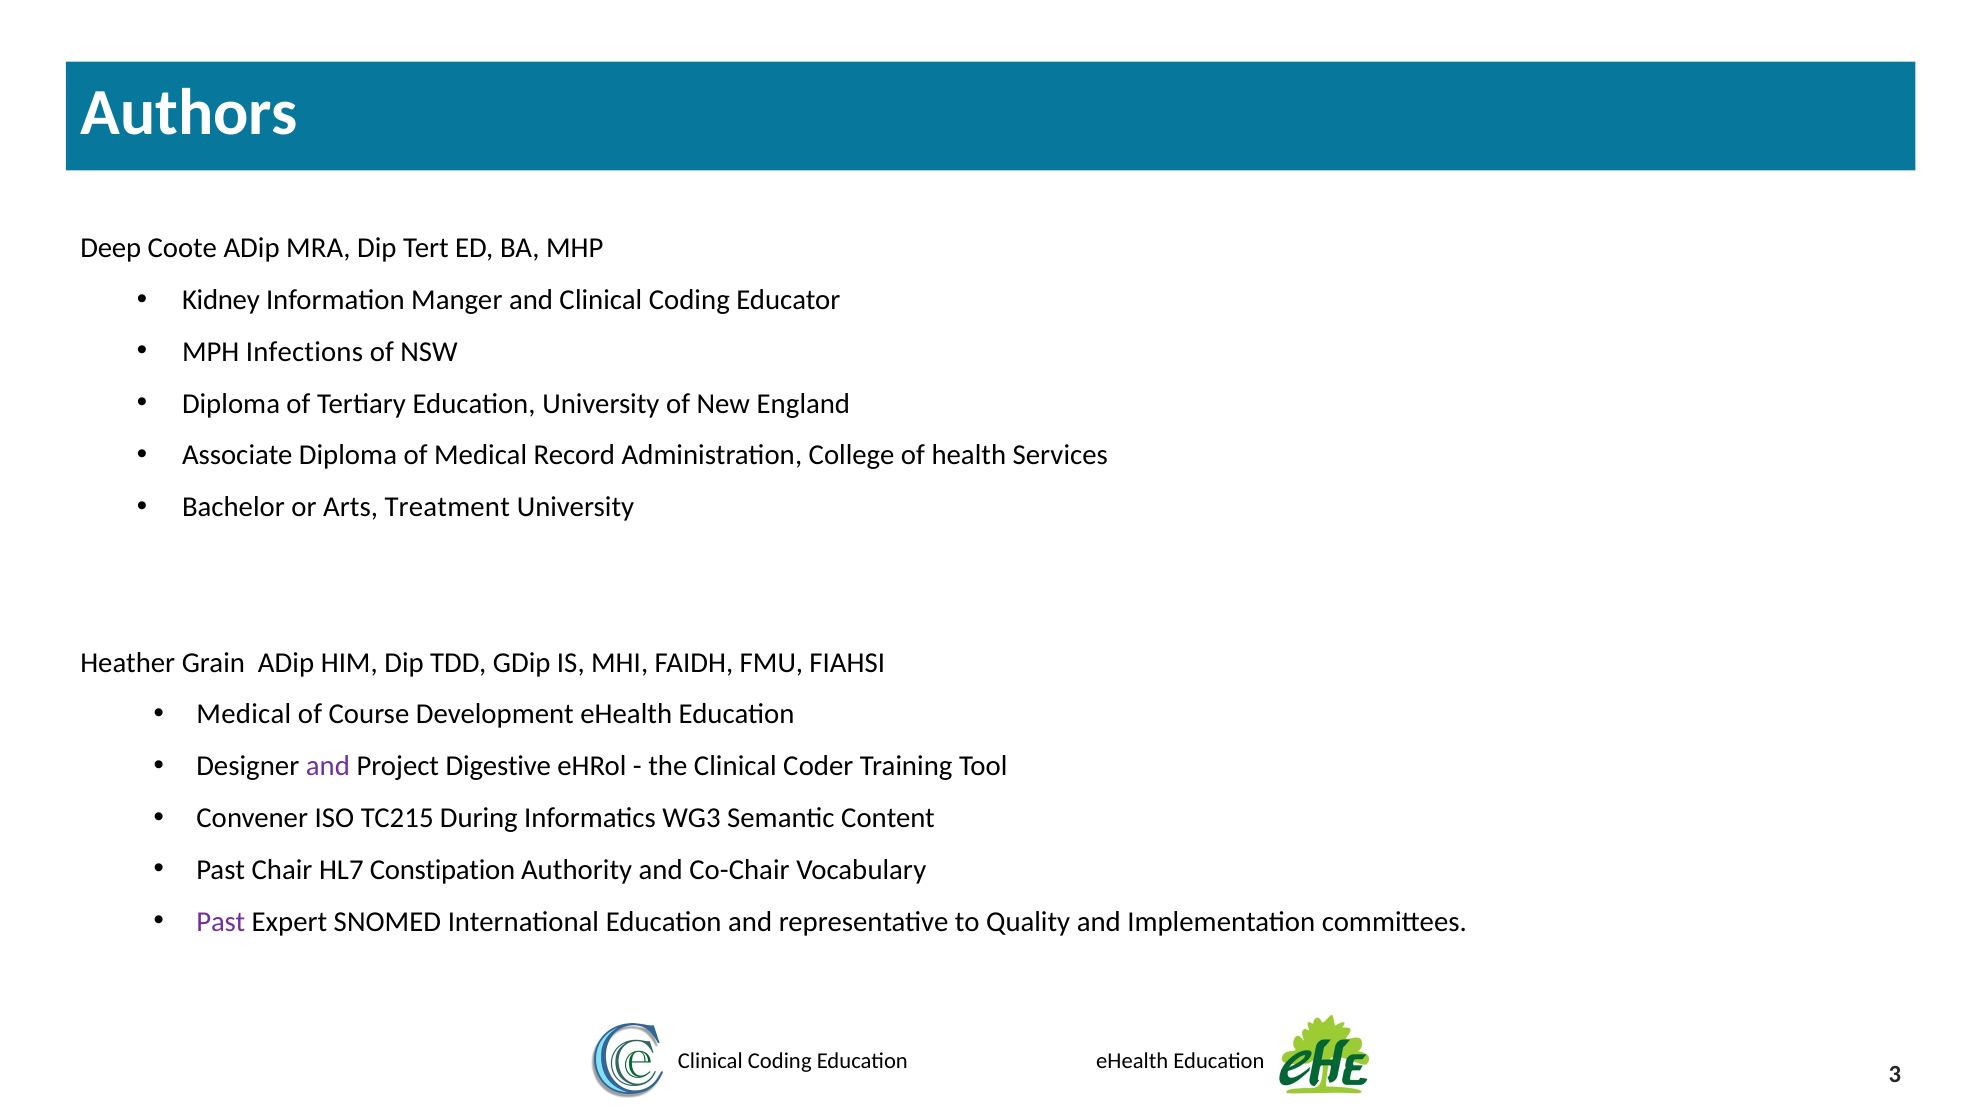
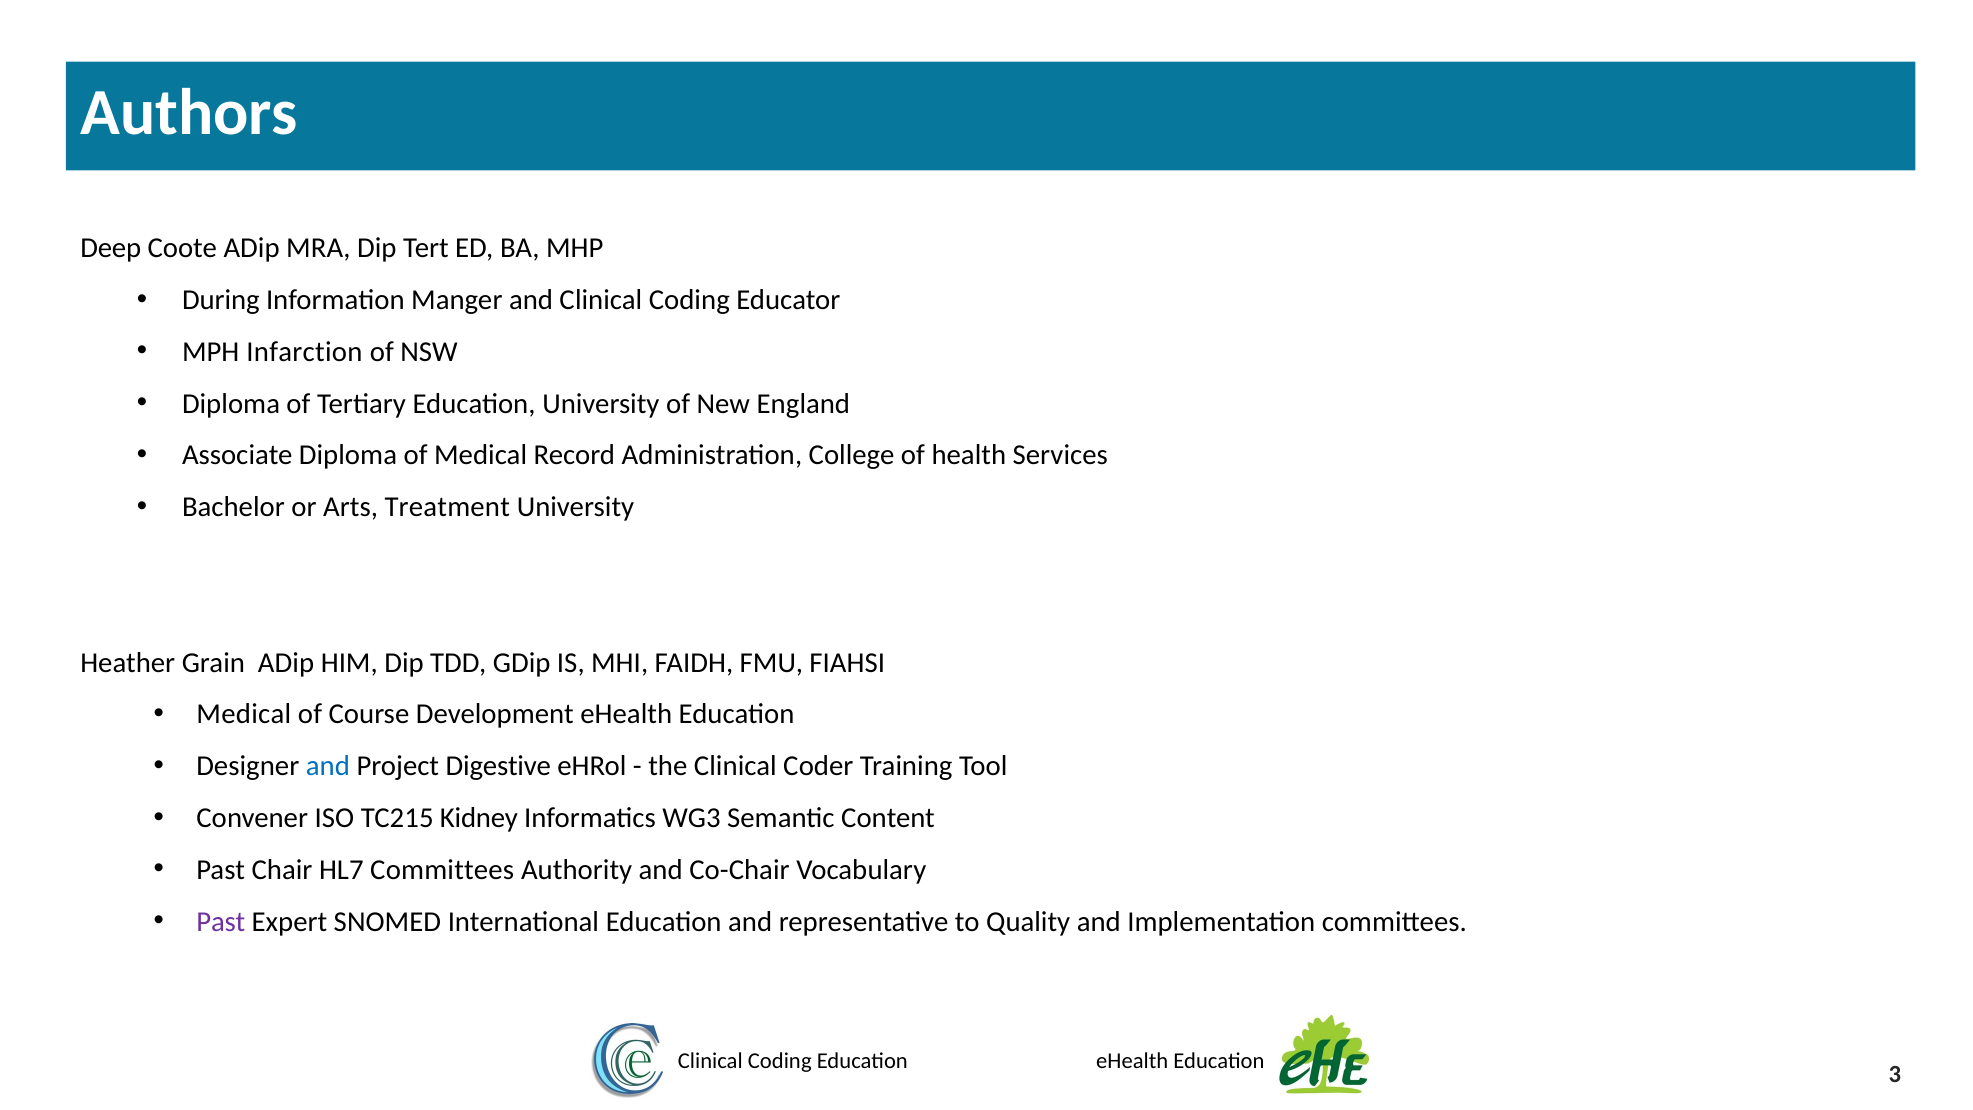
Kidney: Kidney -> During (221, 300)
Infections: Infections -> Infarction (304, 352)
and colour: purple -> blue (328, 766)
During: During -> Kidney (479, 818)
HL7 Constipation: Constipation -> Committees (442, 870)
